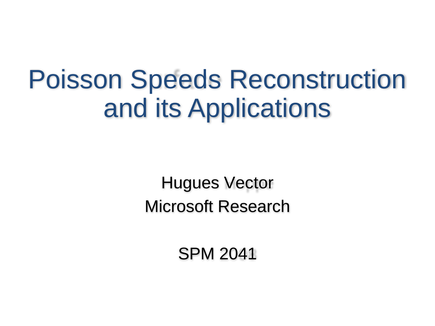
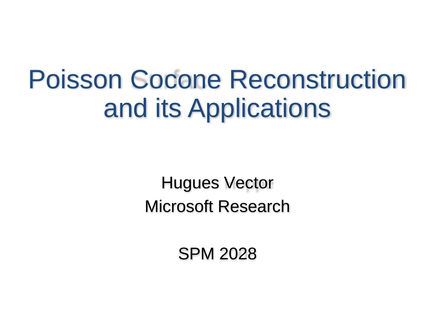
Speeds: Speeds -> Cocone (176, 80)
2041: 2041 -> 2028 (238, 254)
